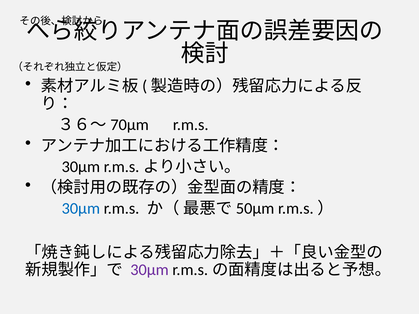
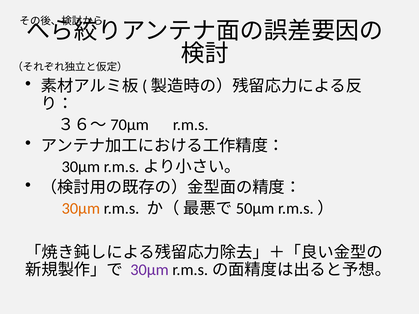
30μm colour: blue -> orange (81, 209)
